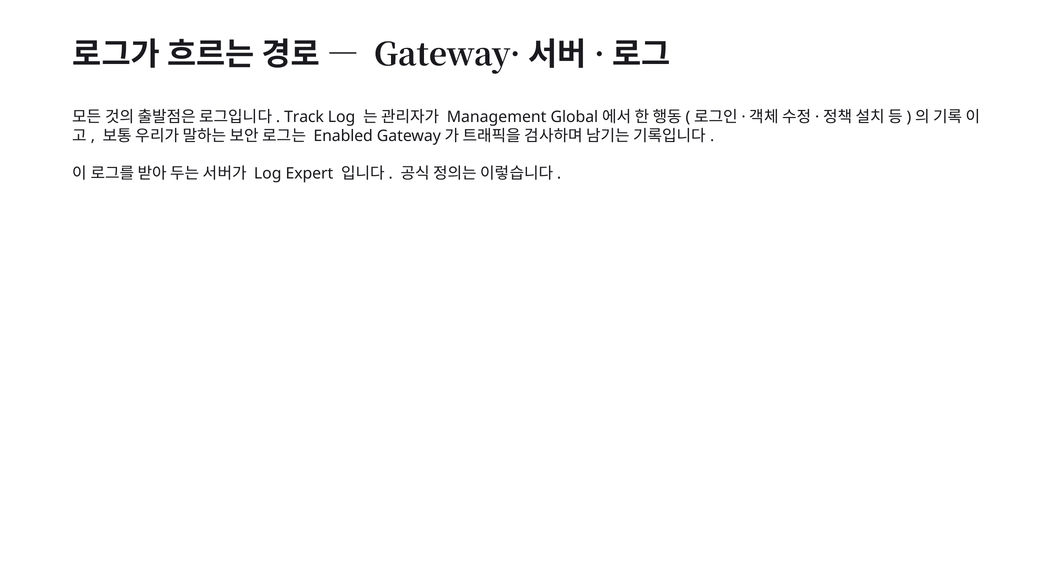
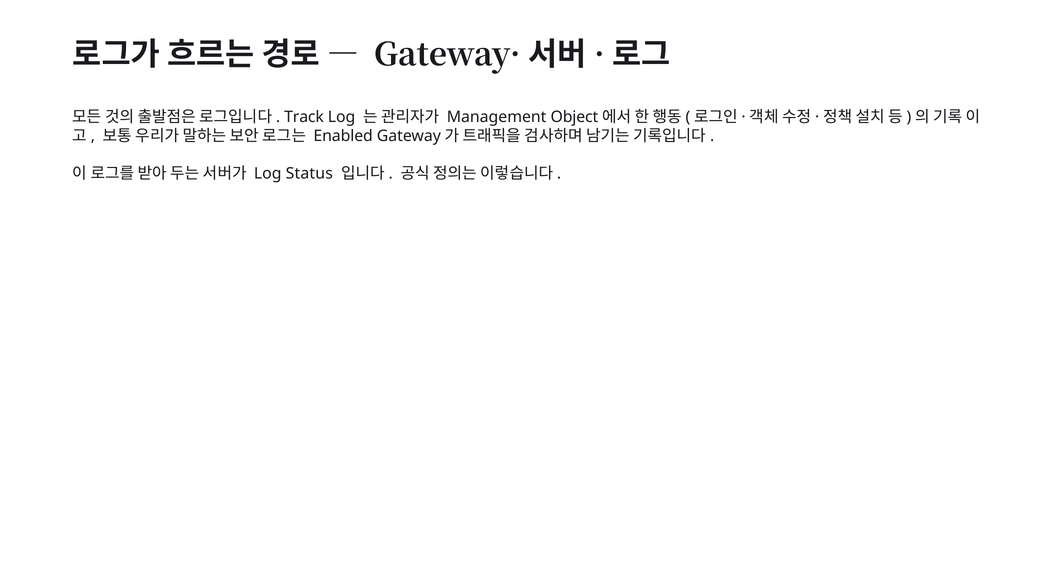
Global: Global -> Object (574, 117)
Expert: Expert -> Status (309, 174)
